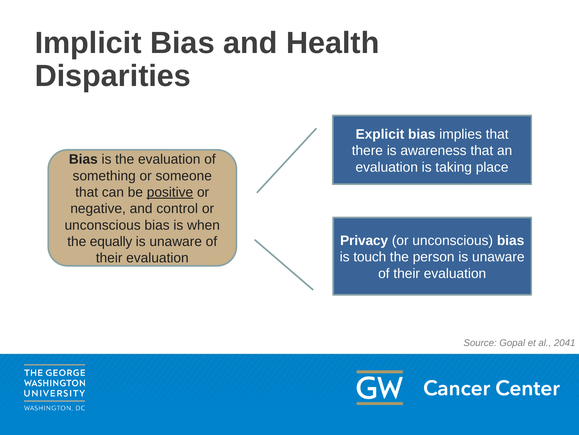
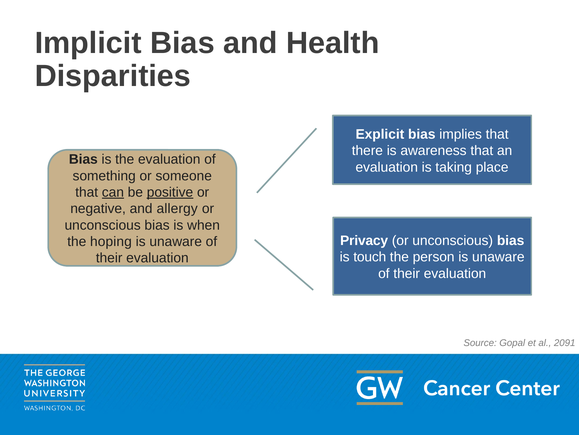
can underline: none -> present (113, 192)
control: control -> allergy (177, 208)
equally: equally -> hoping (111, 241)
2041: 2041 -> 2091 (565, 343)
